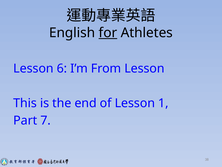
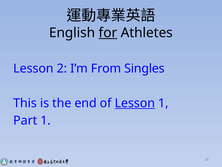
6: 6 -> 2 (62, 68)
From Lesson: Lesson -> Singles (144, 68)
Lesson underline: none -> present (135, 103)
Part 7: 7 -> 1 (46, 120)
